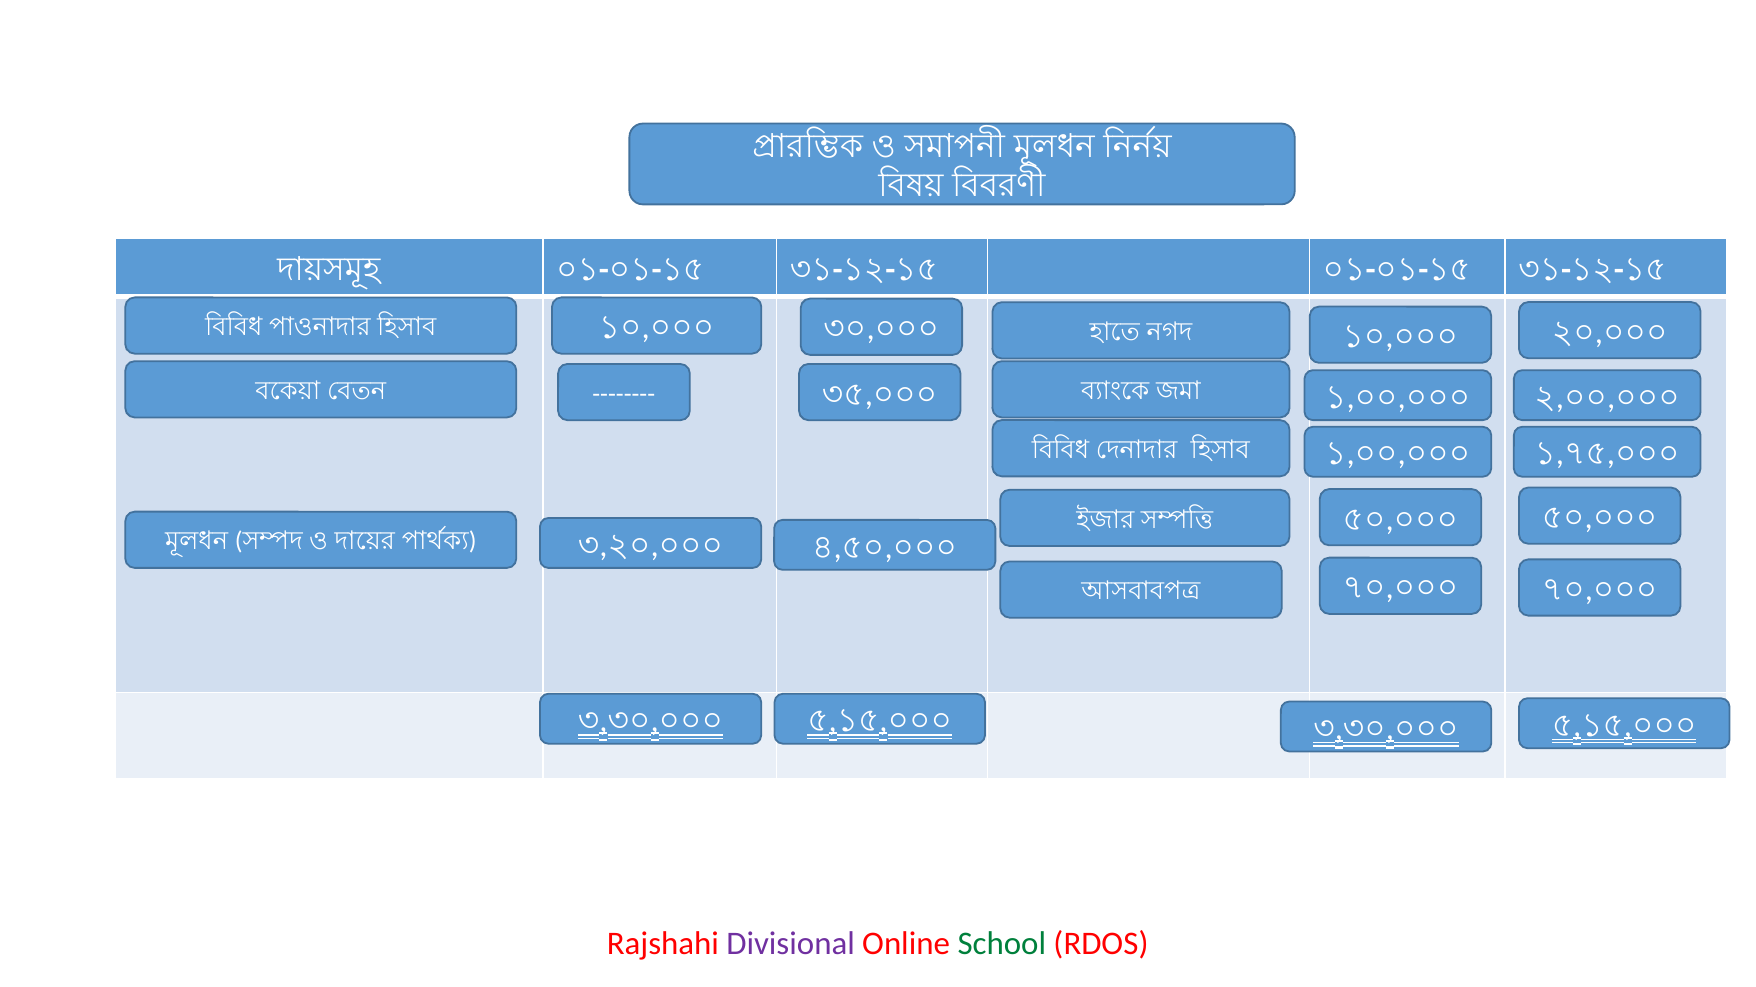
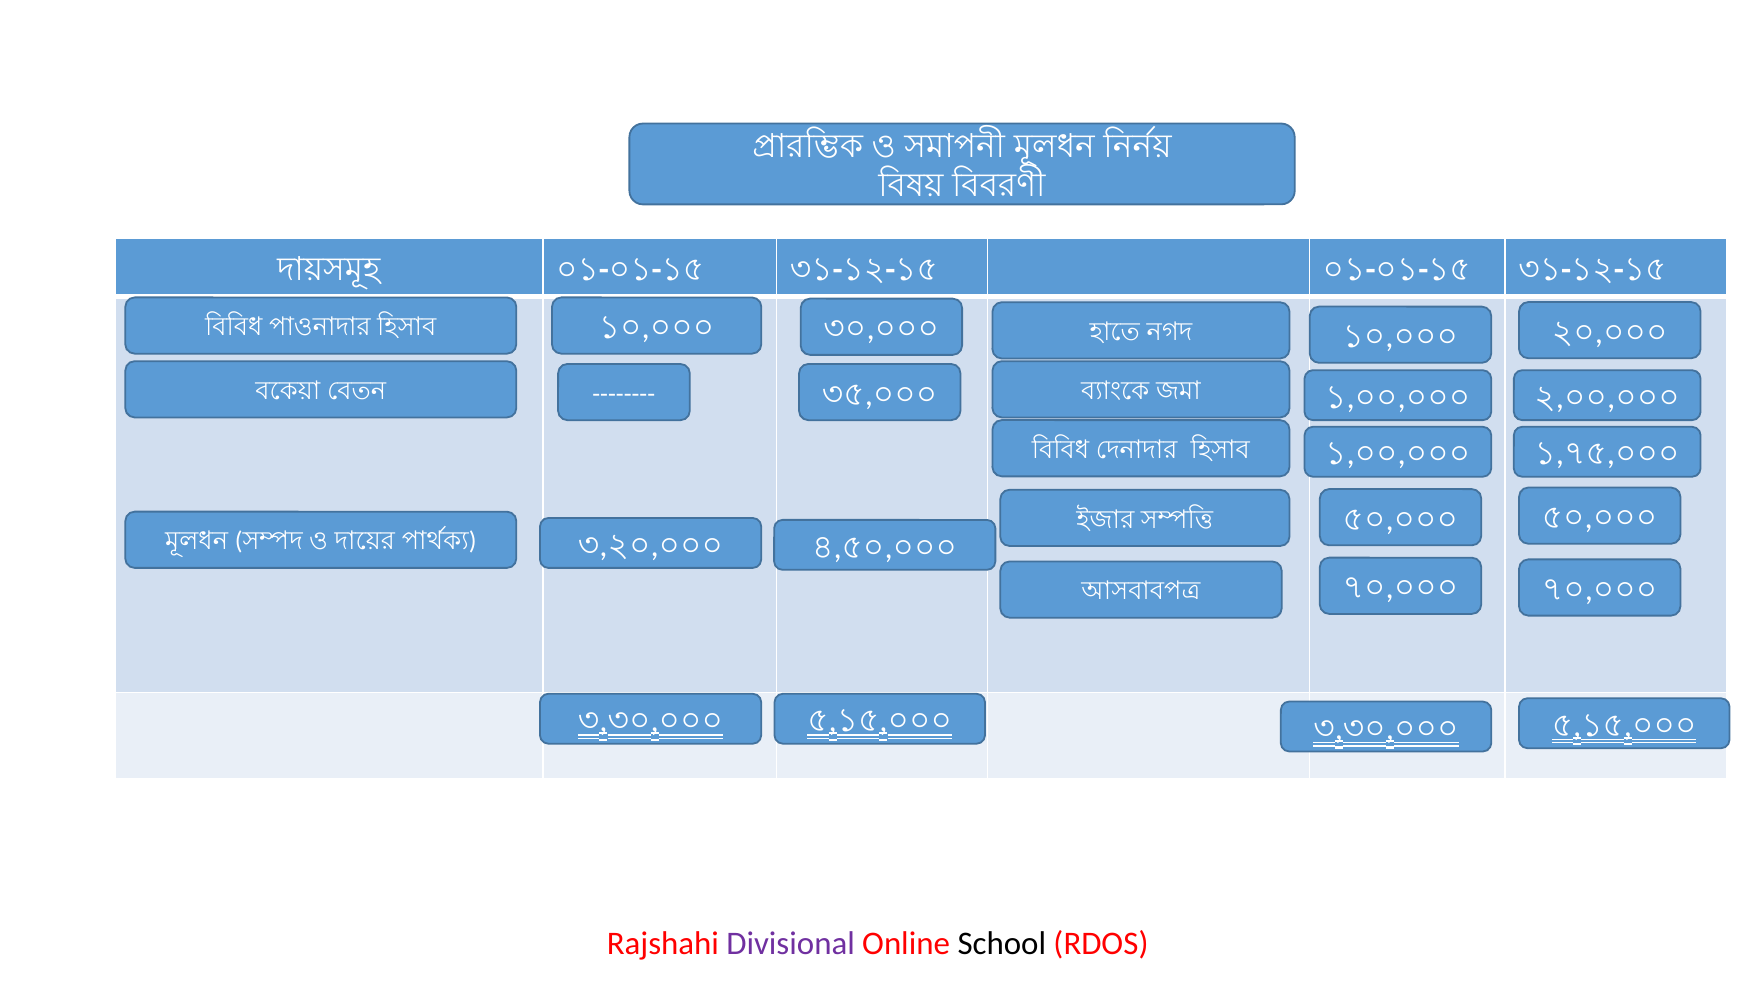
School colour: green -> black (1002, 944)
